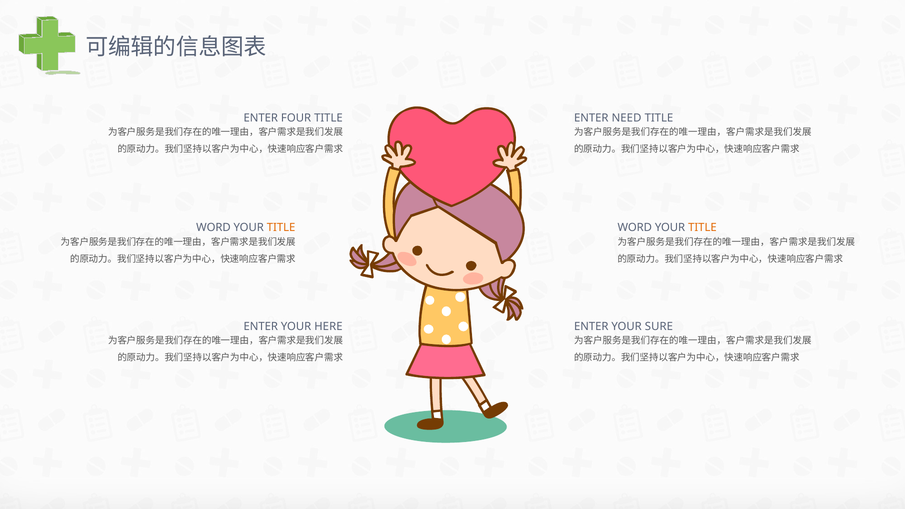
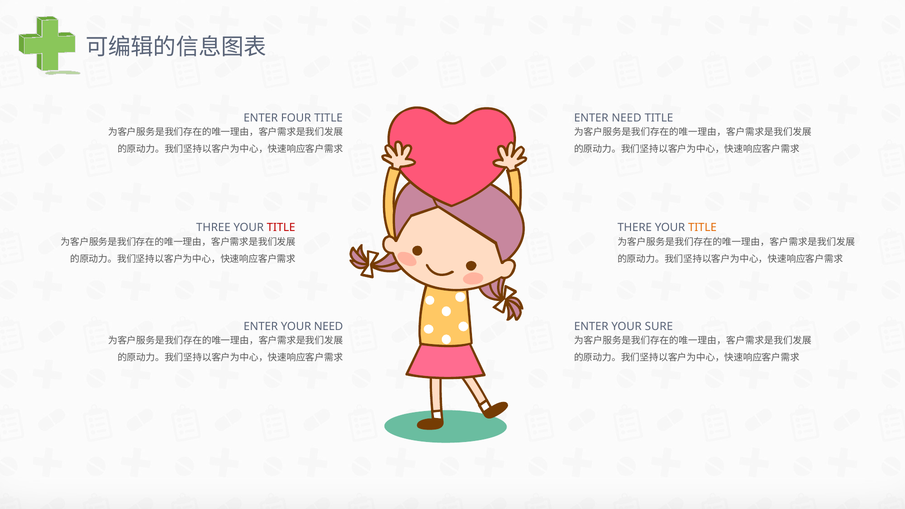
WORD: WORD -> THREE (213, 228)
TITLE colour: orange -> red (281, 228)
WORD: WORD -> THERE (635, 228)
YOUR HERE: HERE -> NEED (329, 326)
